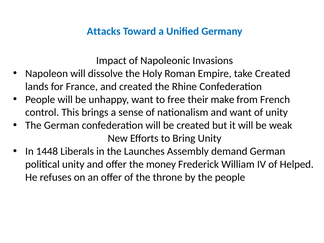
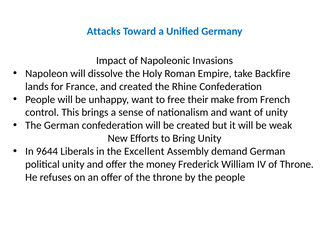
take Created: Created -> Backfire (273, 74)
1448: 1448 -> 9644 (47, 151)
Launches: Launches -> Excellent (144, 151)
of Helped: Helped -> Throne (297, 164)
